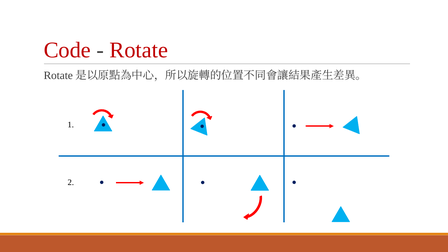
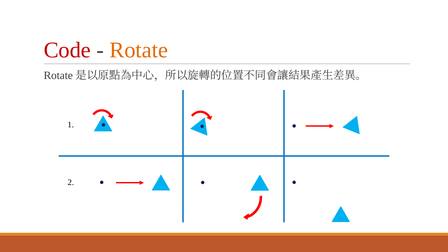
Rotate colour: red -> orange (139, 50)
